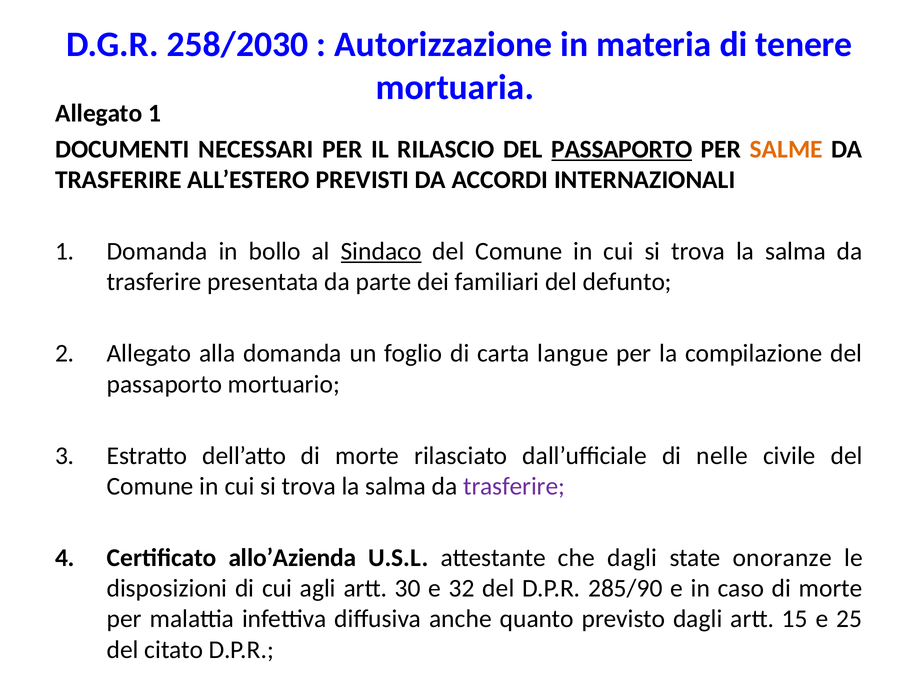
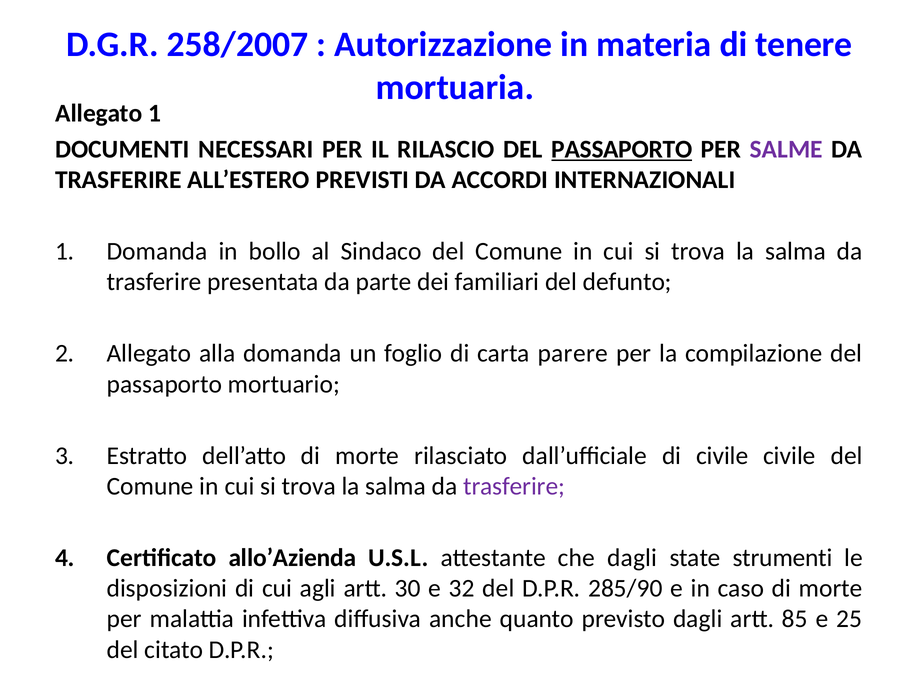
258/2030: 258/2030 -> 258/2007 (237, 45)
SALME colour: orange -> purple (786, 149)
Sindaco underline: present -> none (381, 251)
langue: langue -> parere (573, 353)
di nelle: nelle -> civile (722, 455)
onoranze: onoranze -> strumenti (783, 557)
15: 15 -> 85 (795, 619)
